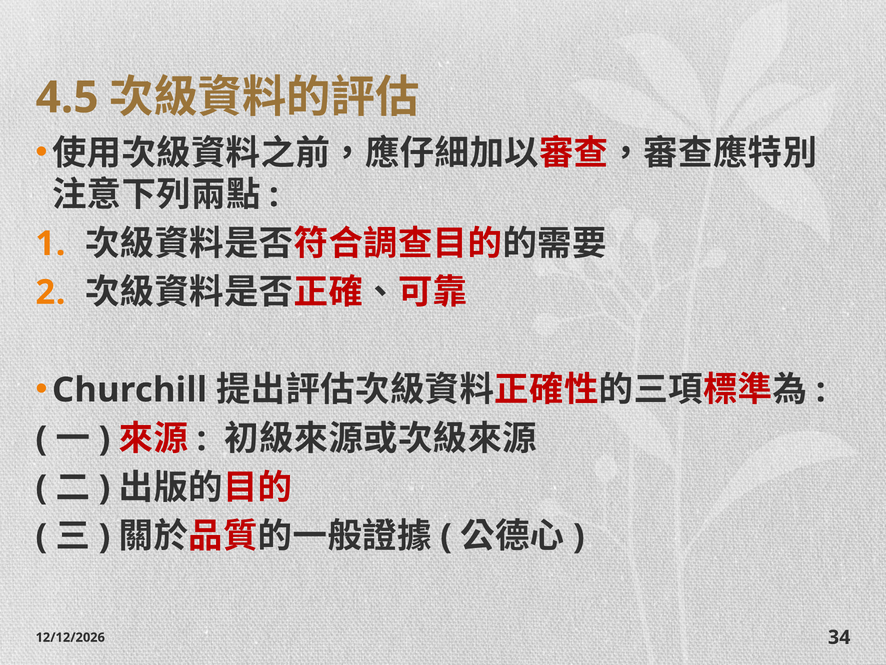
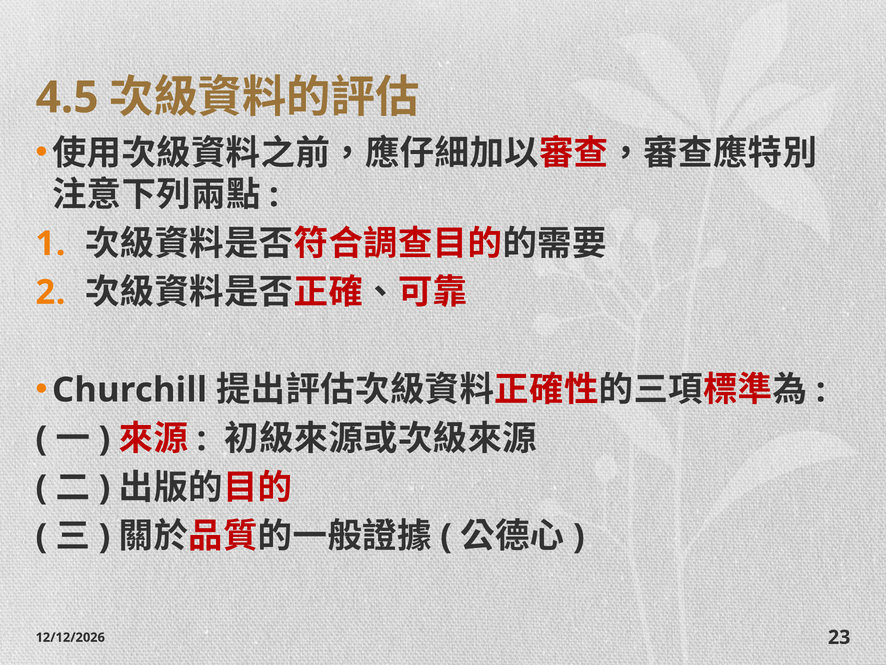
34: 34 -> 23 (839, 637)
